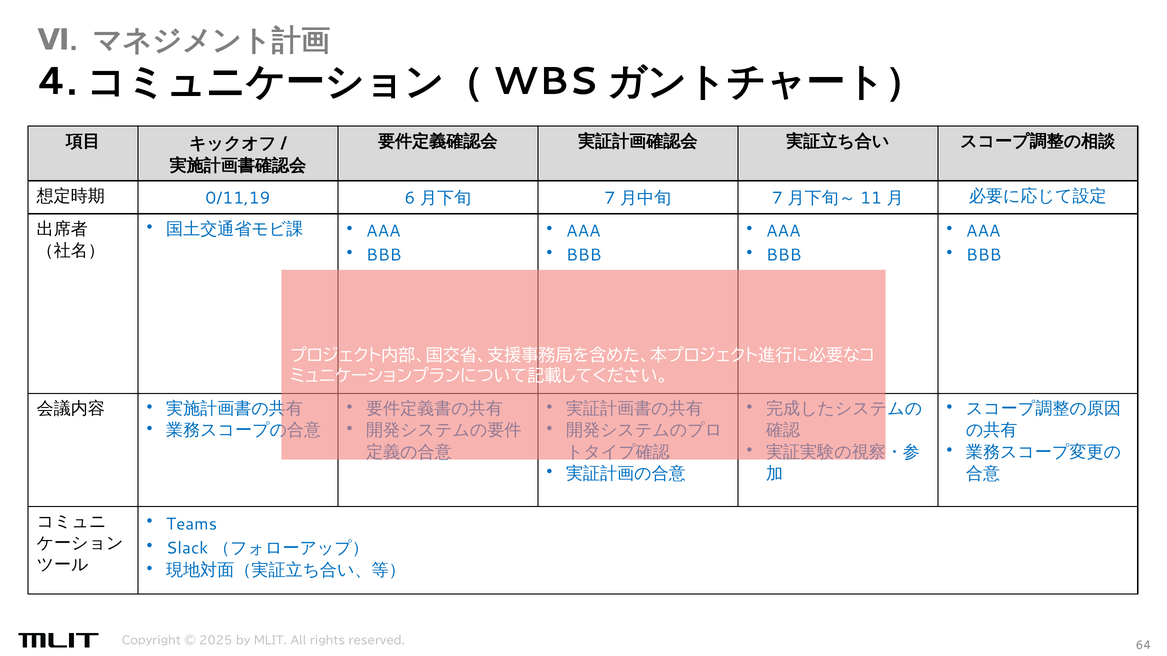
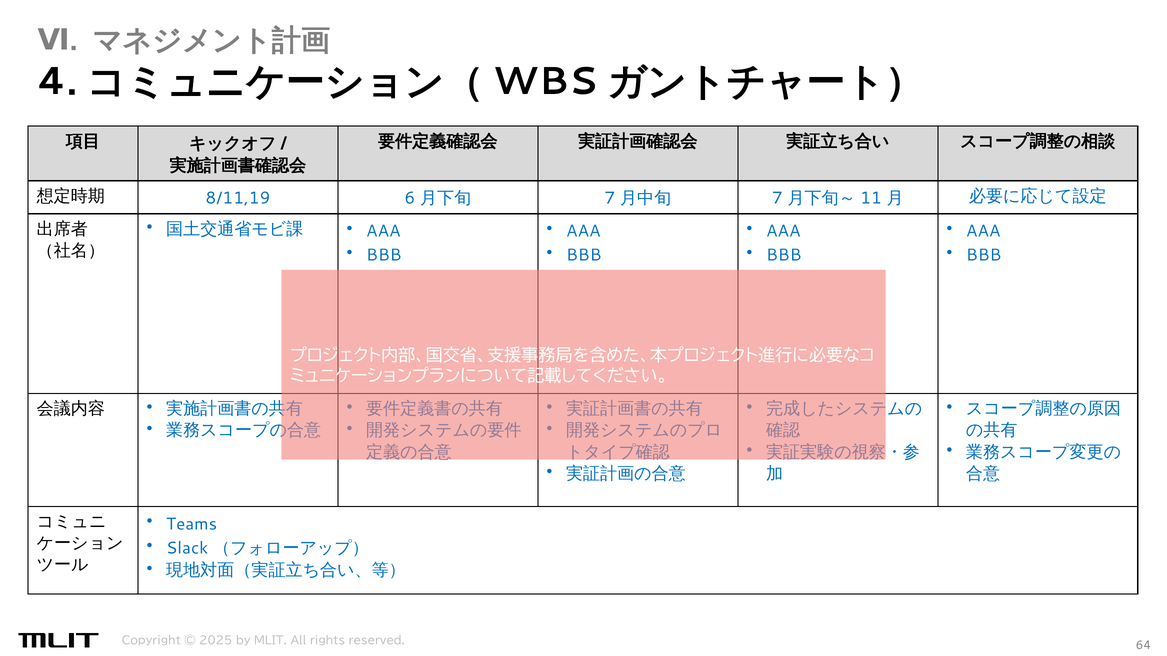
0/11,19: 0/11,19 -> 8/11,19 (238, 198)
